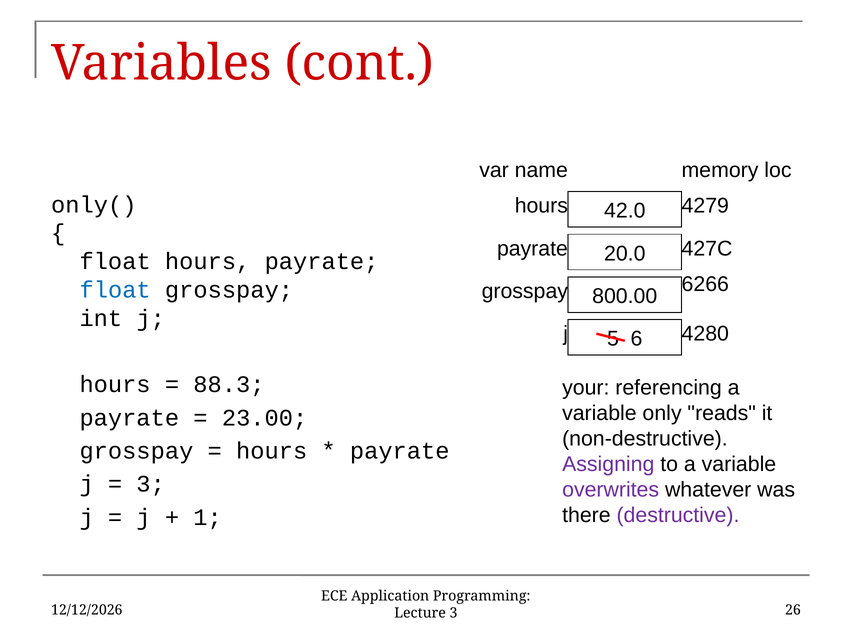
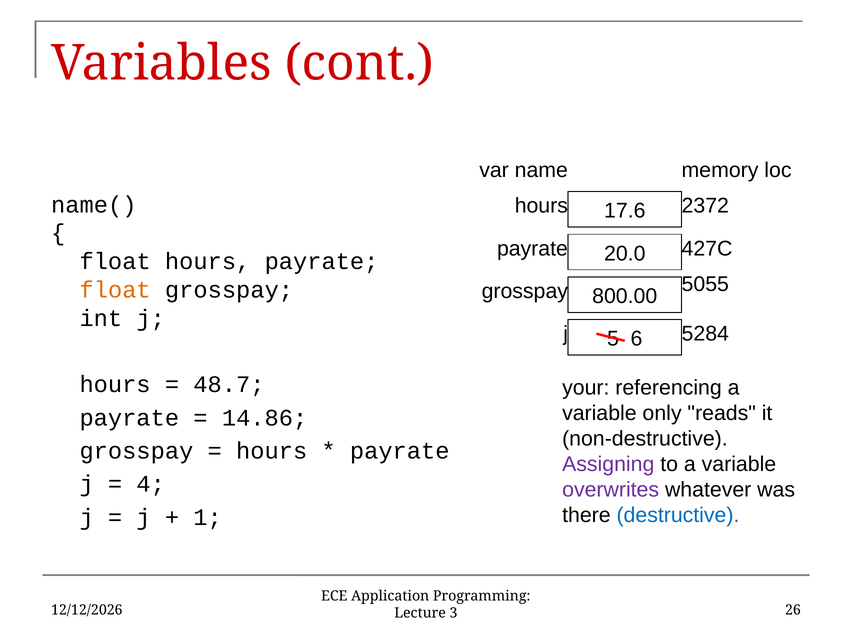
only(: only( -> name( (94, 205)
4279: 4279 -> 2372 (705, 206)
42.0: 42.0 -> 17.6 (625, 211)
6266: 6266 -> 5055 (705, 284)
float colour: blue -> orange (115, 290)
4280: 4280 -> 5284 (705, 334)
88.3: 88.3 -> 48.7 (229, 385)
23.00: 23.00 -> 14.86 (265, 418)
3: 3 -> 4 (151, 484)
destructive colour: purple -> blue (678, 515)
